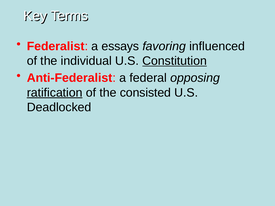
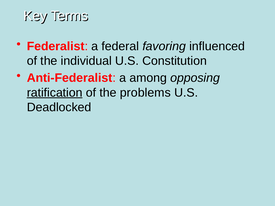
essays: essays -> federal (120, 46)
Constitution underline: present -> none (175, 61)
federal: federal -> among (148, 78)
consisted: consisted -> problems (145, 93)
